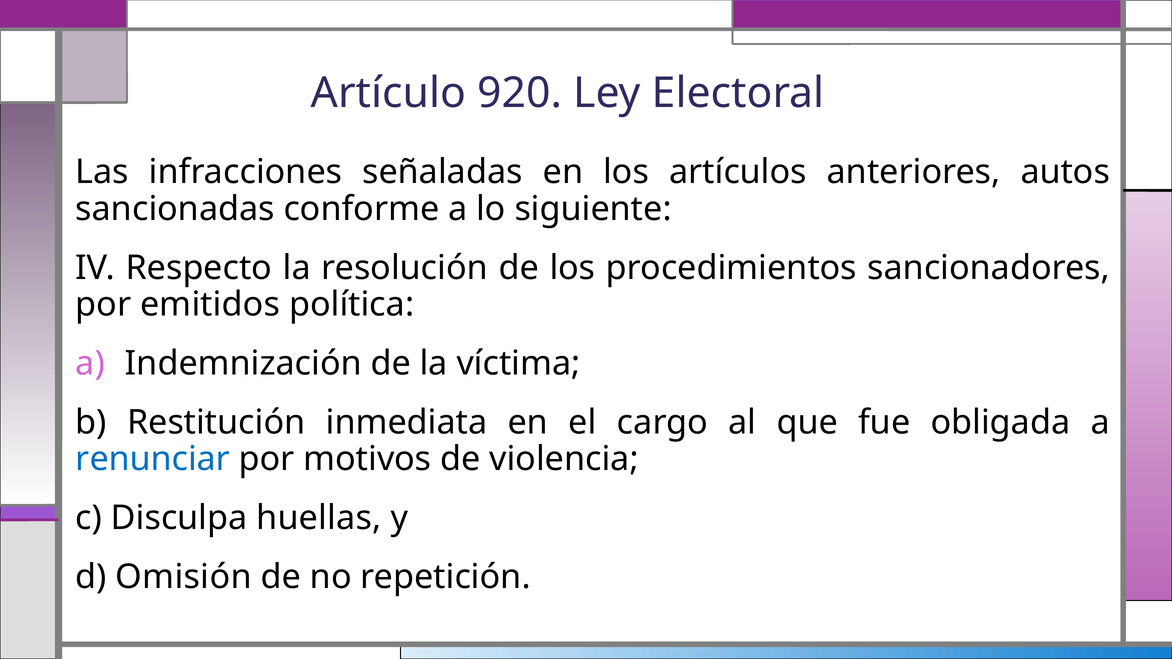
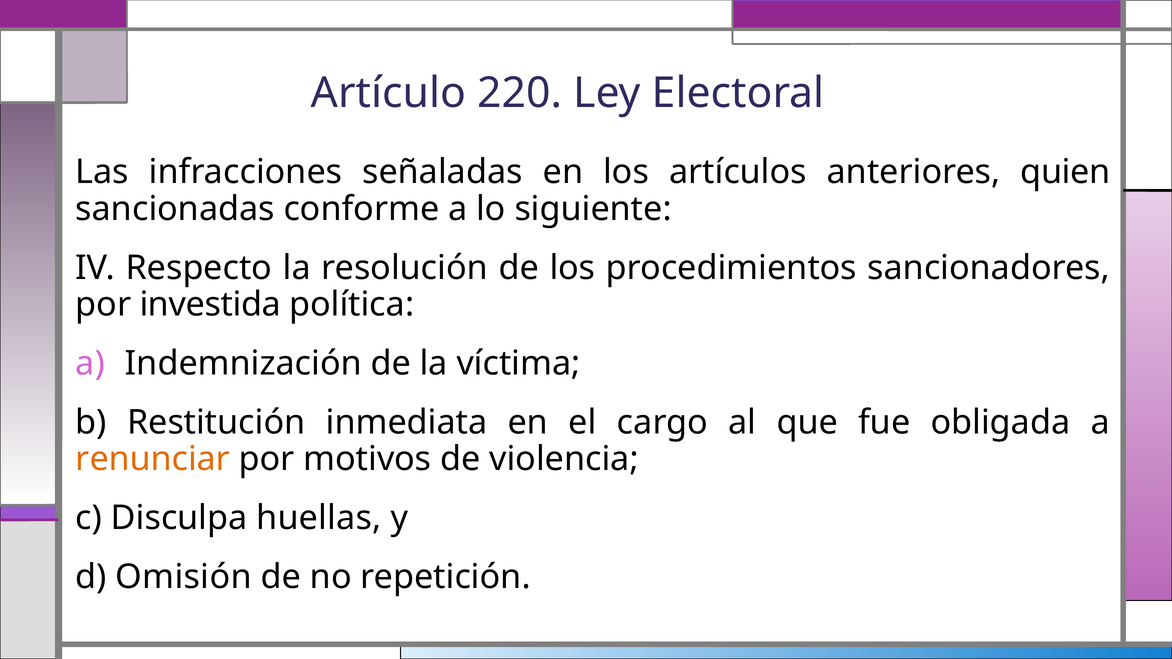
920: 920 -> 220 (520, 93)
autos: autos -> quien (1065, 172)
emitidos: emitidos -> investida (210, 305)
renunciar colour: blue -> orange (153, 459)
